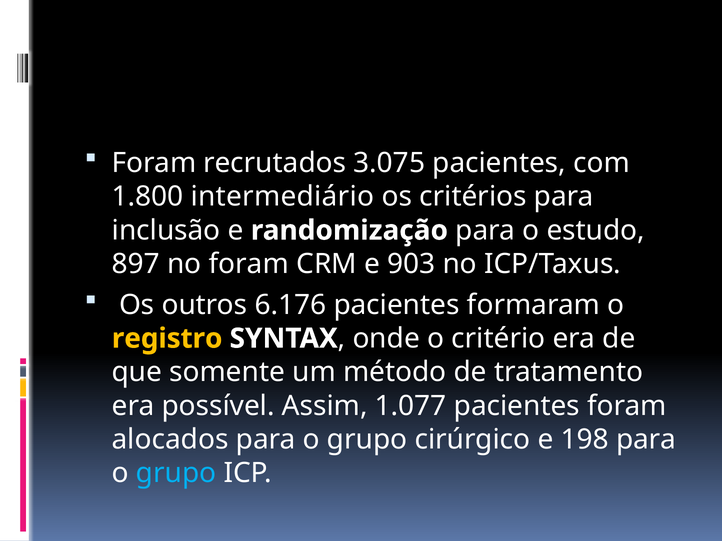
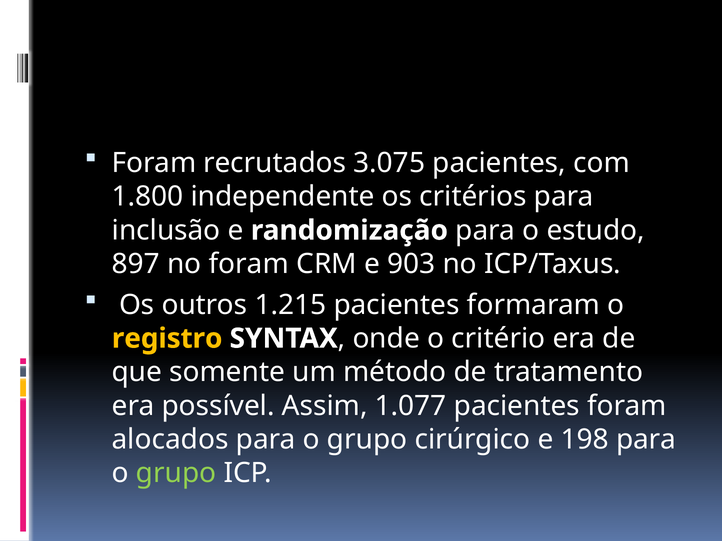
intermediário: intermediário -> independente (283, 197)
6.176: 6.176 -> 1.215 (290, 305)
grupo colour: light blue -> light green (176, 474)
